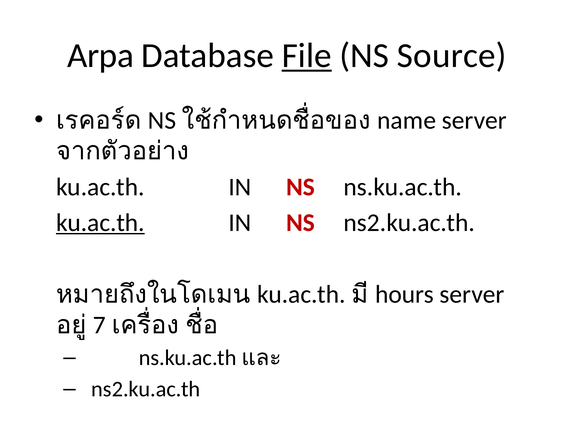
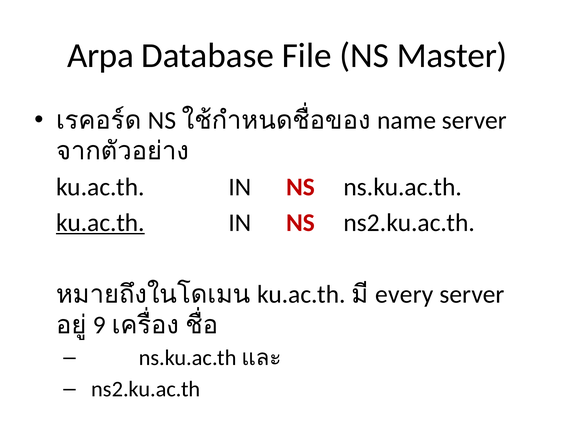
File underline: present -> none (307, 56)
Source: Source -> Master (452, 56)
hours: hours -> every (404, 294)
7: 7 -> 9 (99, 325)
